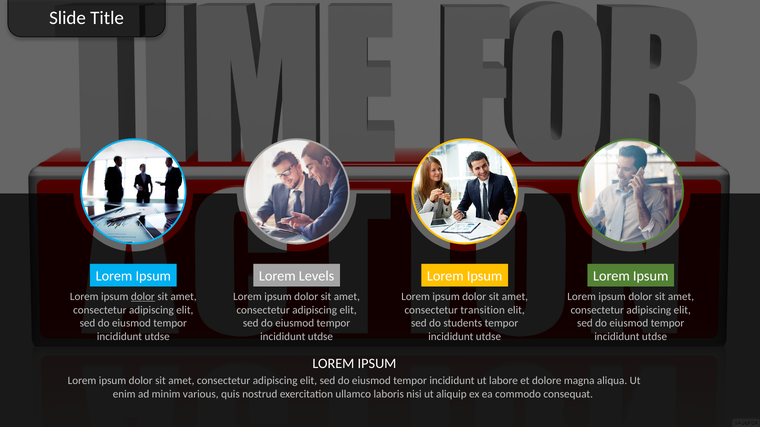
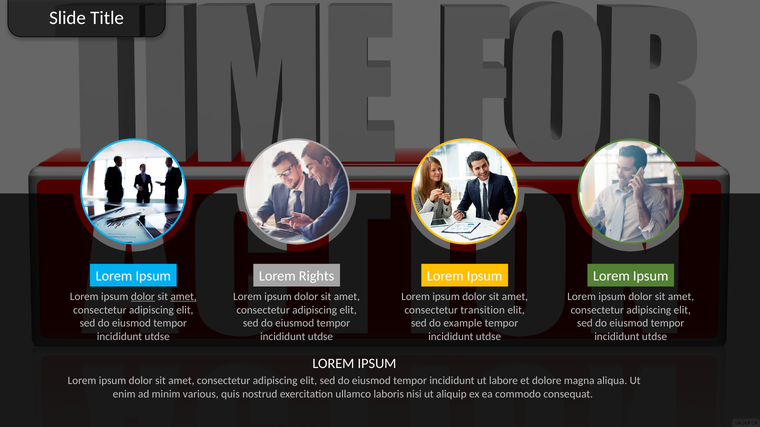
Levels: Levels -> Rights (317, 276)
amet underline: none -> present (184, 297)
students: students -> example (463, 324)
